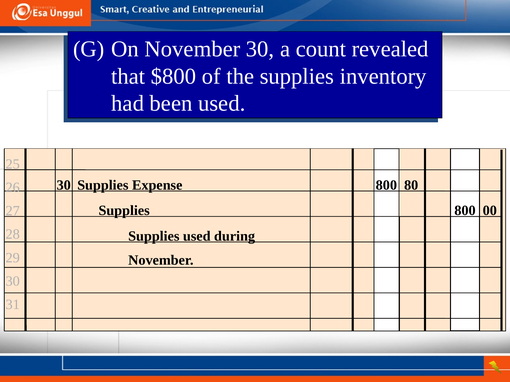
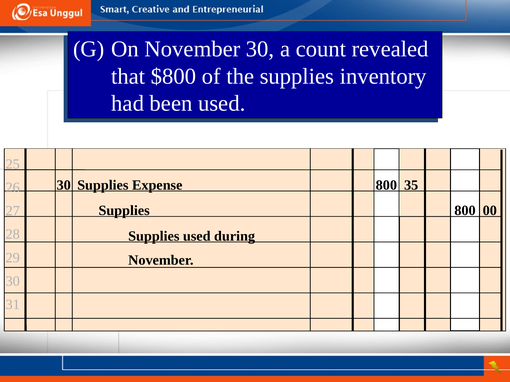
80: 80 -> 35 (411, 185)
